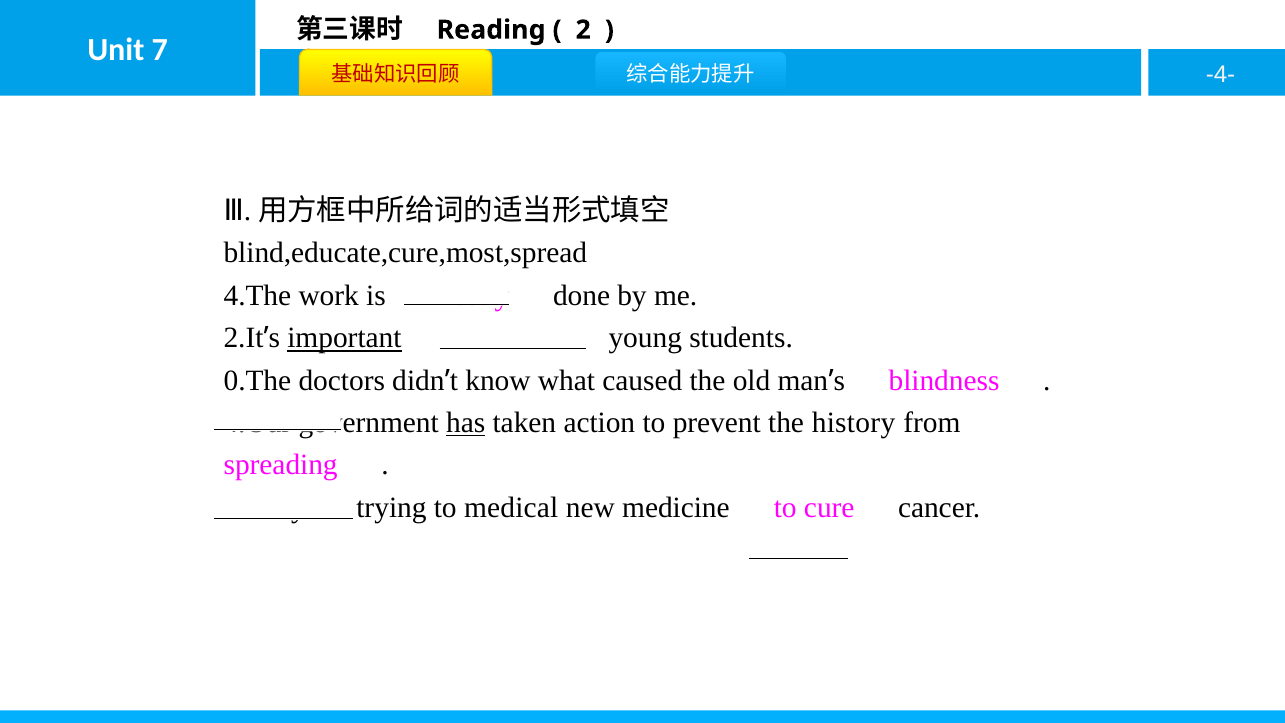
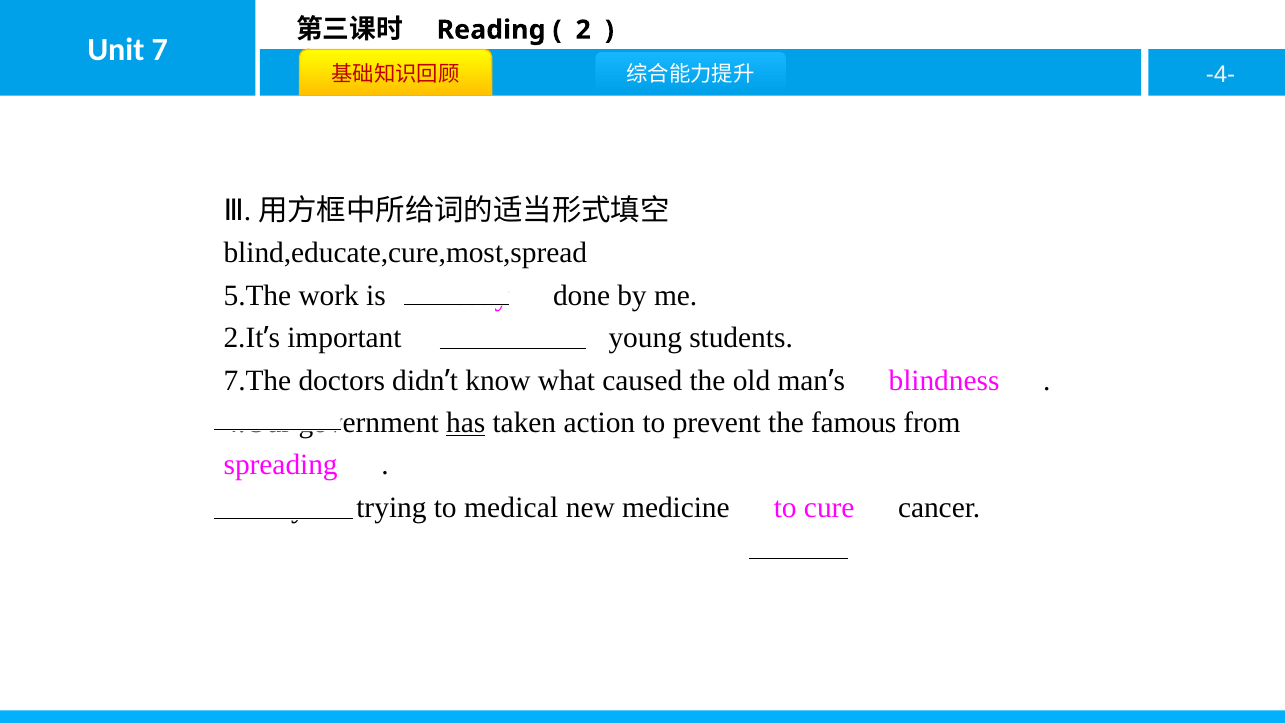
4.The: 4.The -> 5.The (257, 295)
important underline: present -> none (344, 338)
0.The: 0.The -> 7.The (257, 380)
history: history -> famous (854, 423)
